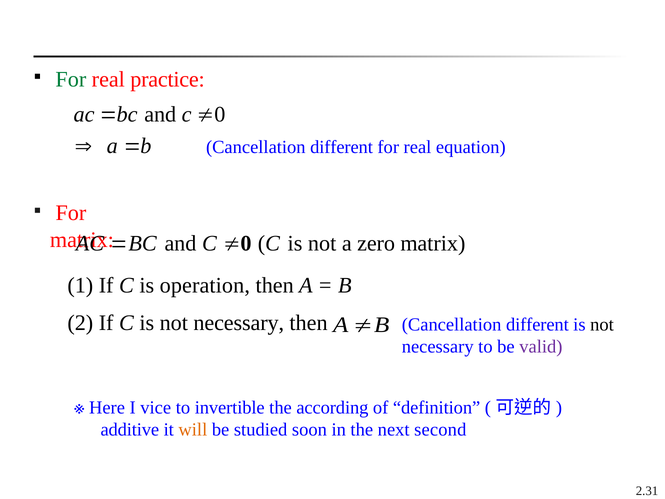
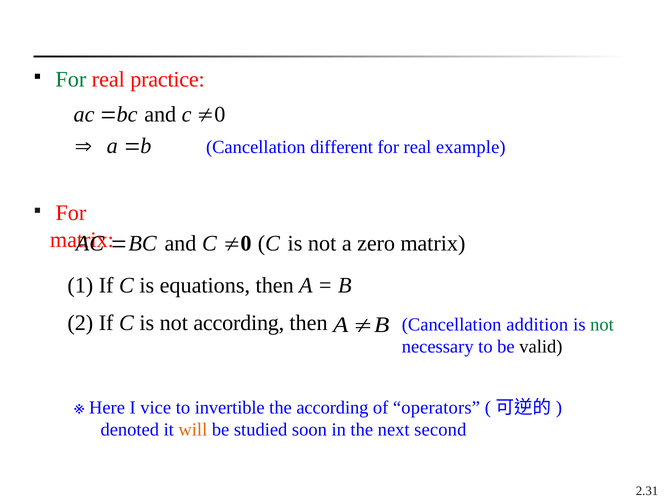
equation: equation -> example (471, 147)
operation: operation -> equations (205, 285)
C is not necessary: necessary -> according (239, 323)
different: different -> addition (537, 324)
not colour: black -> green (602, 324)
valid colour: purple -> black (541, 347)
definition: definition -> operators (436, 407)
additive: additive -> denoted (130, 429)
